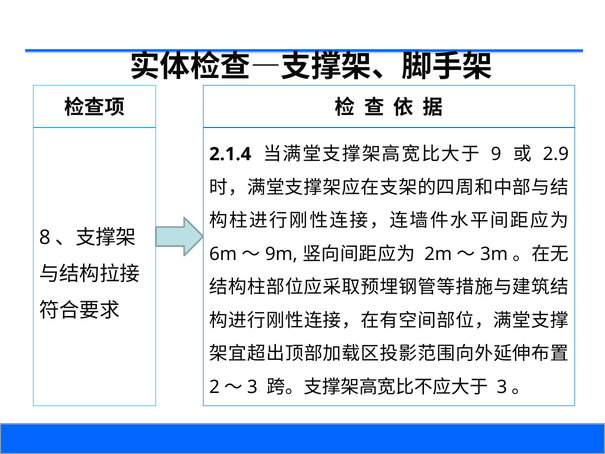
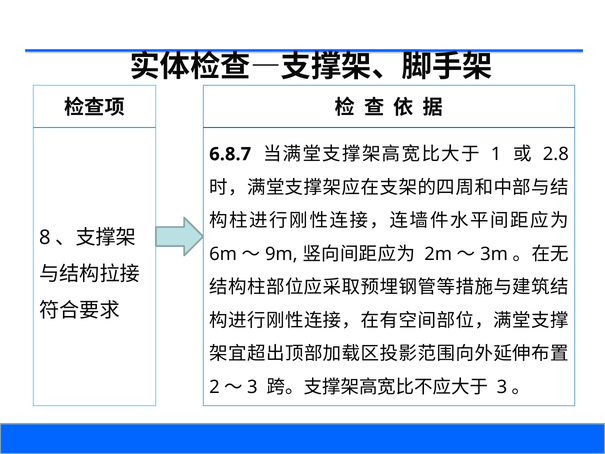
2.1.4: 2.1.4 -> 6.8.7 (230, 154)
9: 9 -> 1 (496, 154)
2.9: 2.9 -> 2.8 (556, 154)
